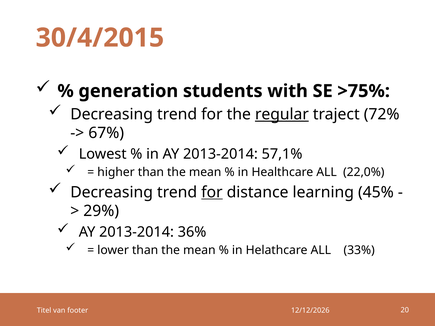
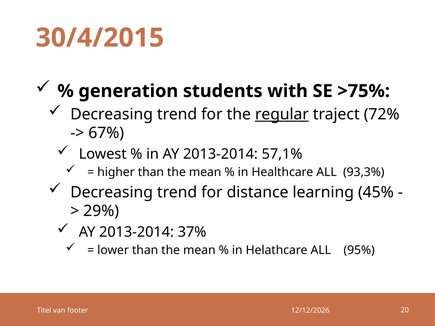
22,0%: 22,0% -> 93,3% (364, 172)
for underline: present -> none (212, 192)
36%: 36% -> 37% (192, 232)
33%: 33% -> 95% (359, 250)
